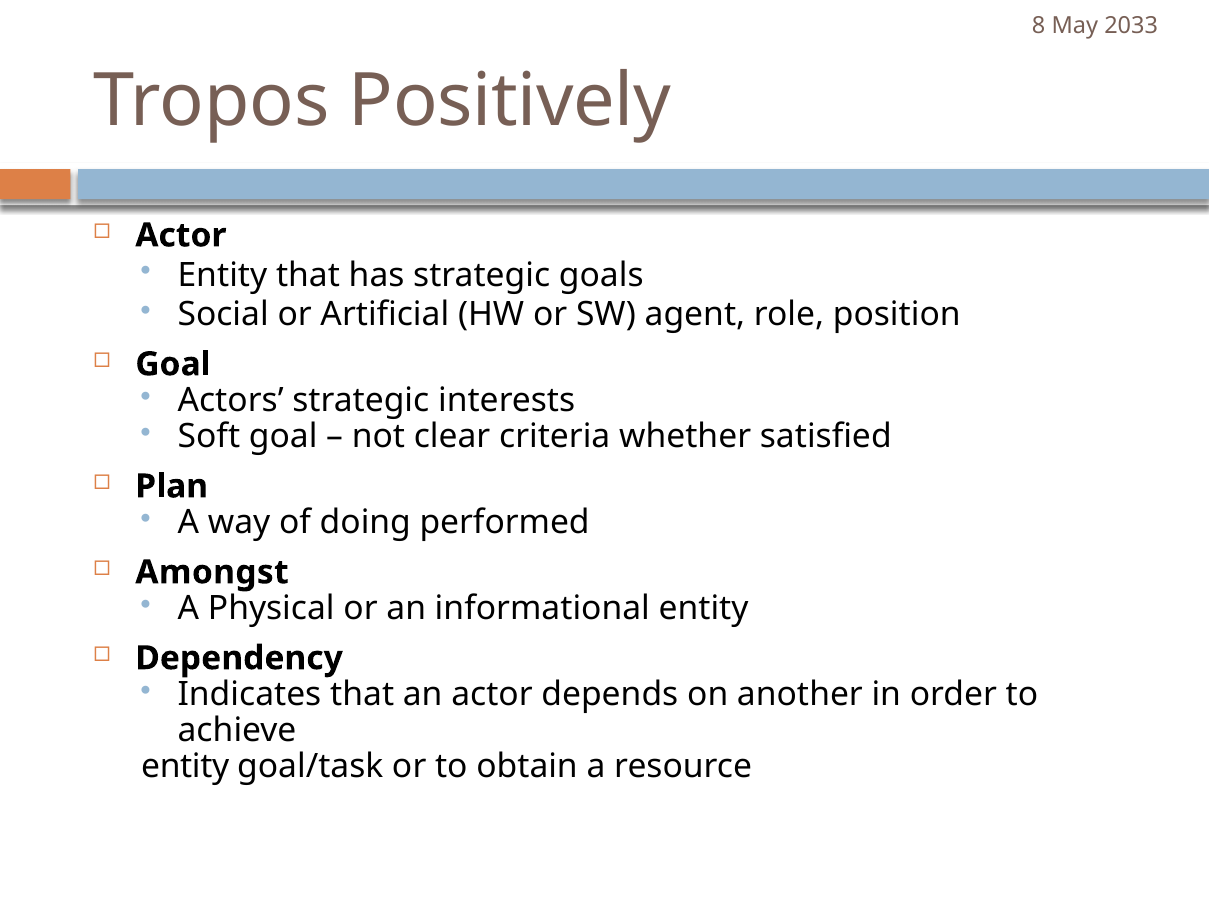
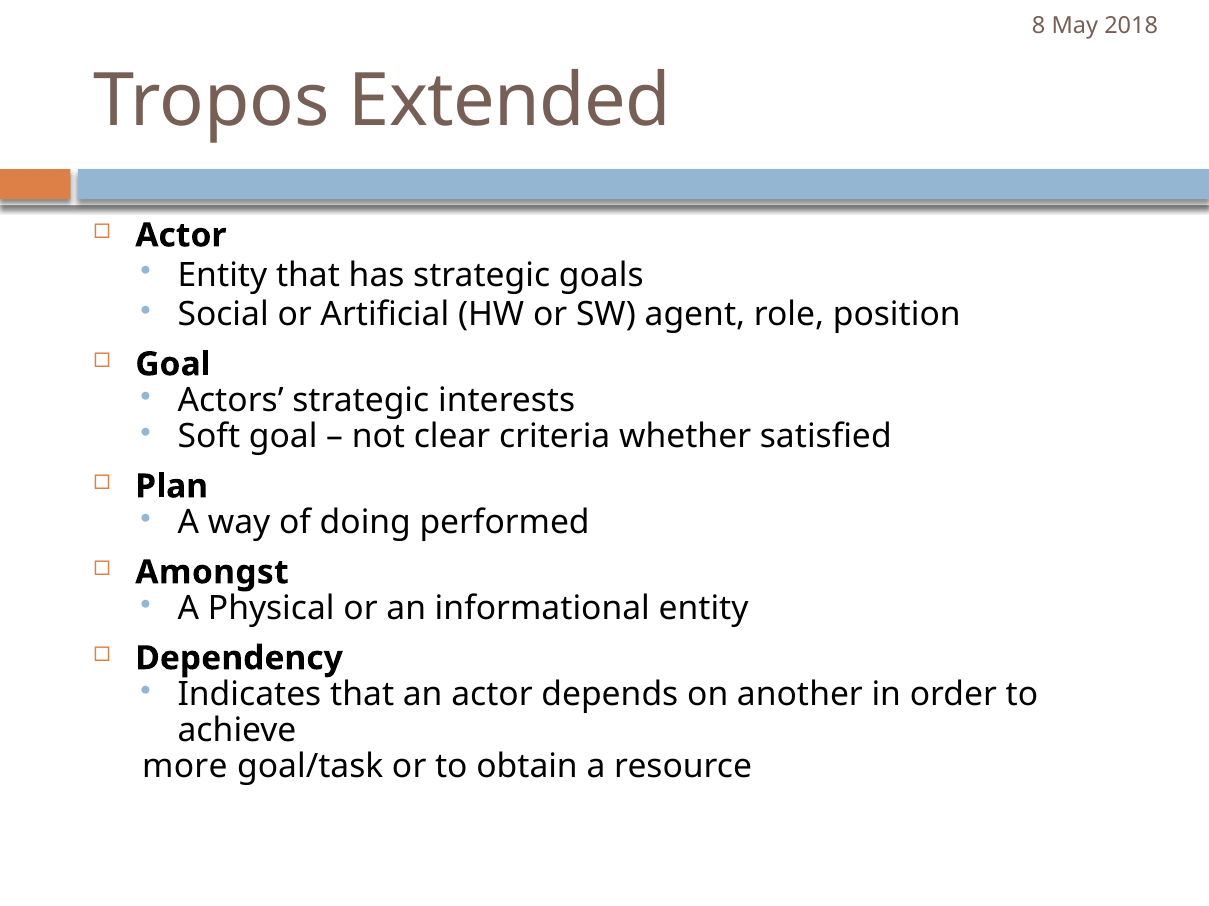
2033: 2033 -> 2018 (1131, 26)
Positively: Positively -> Extended (510, 101)
entity: entity -> more (185, 768)
